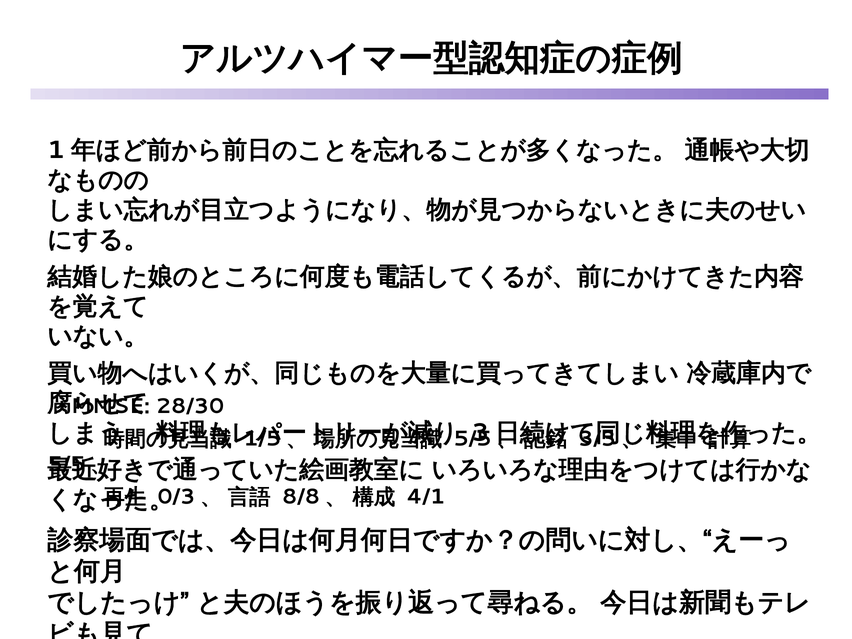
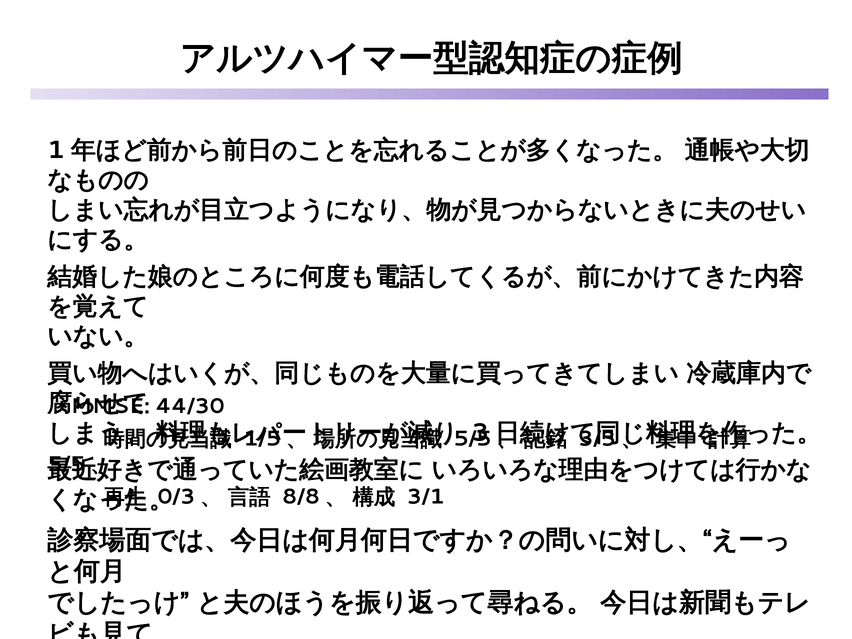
28/30: 28/30 -> 44/30 (190, 406)
4/1: 4/1 -> 3/1 (426, 497)
